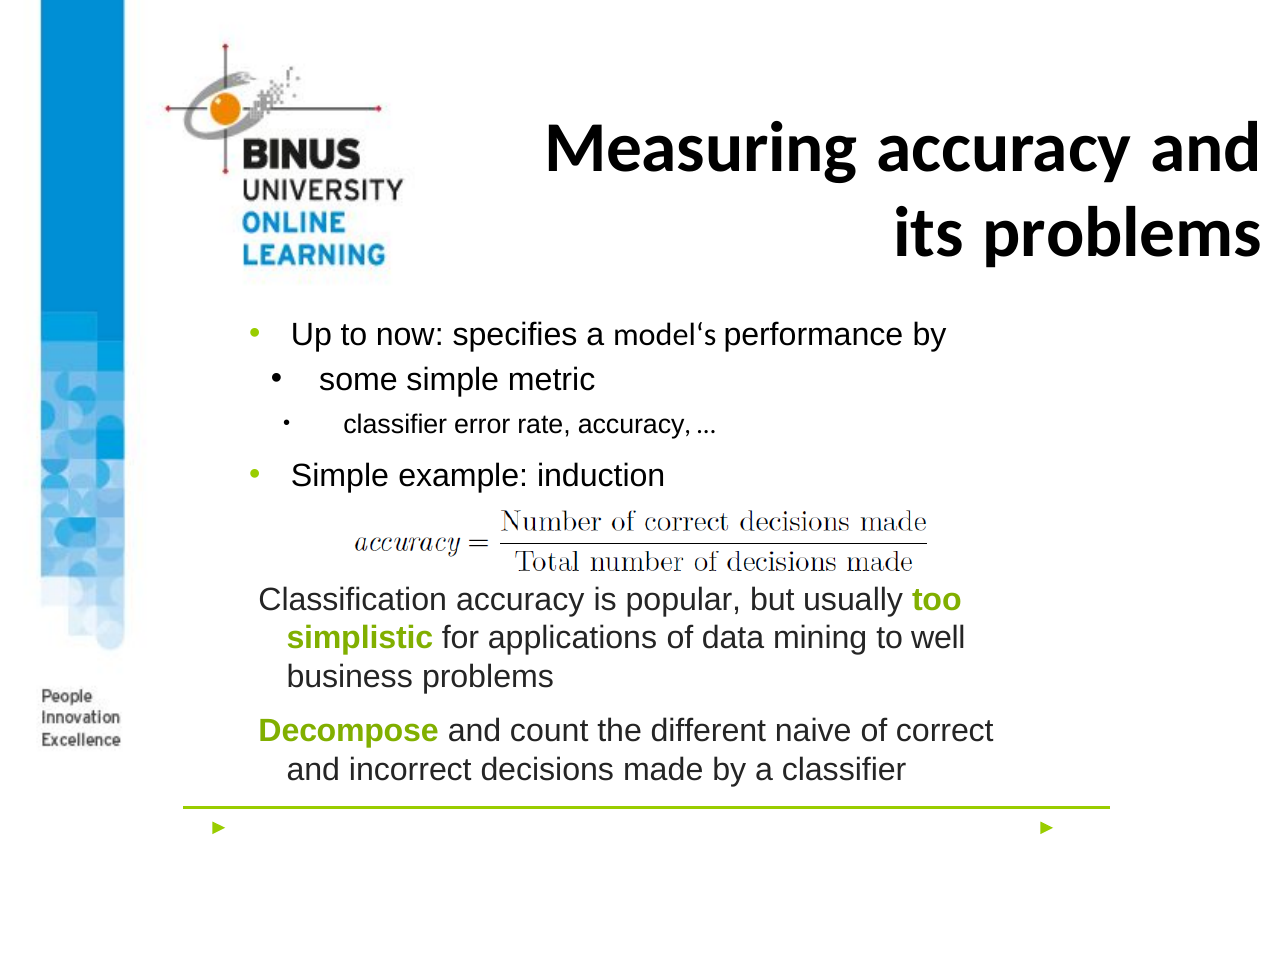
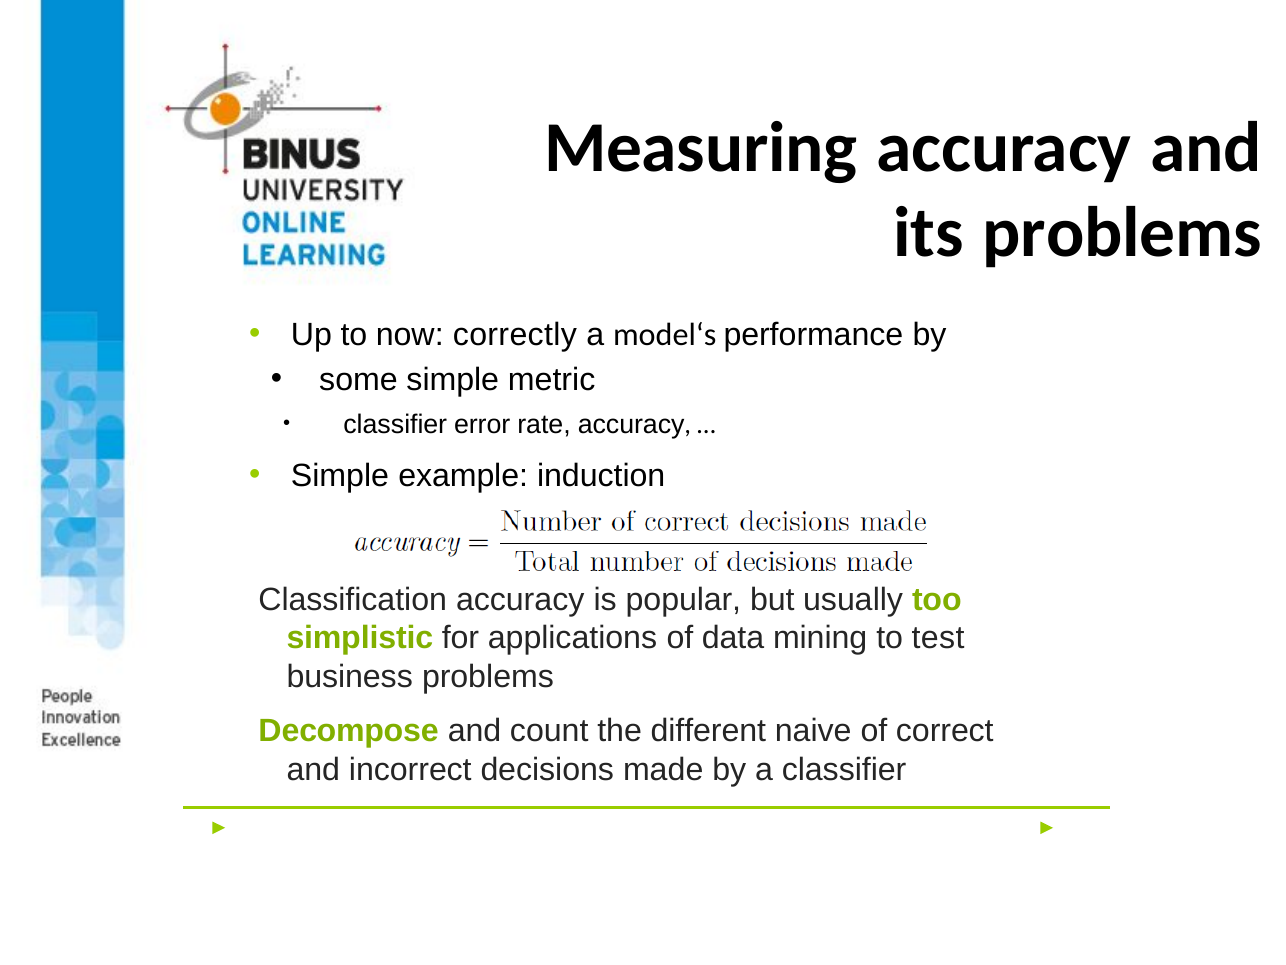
specifies: specifies -> correctly (515, 335)
well: well -> test (938, 638)
